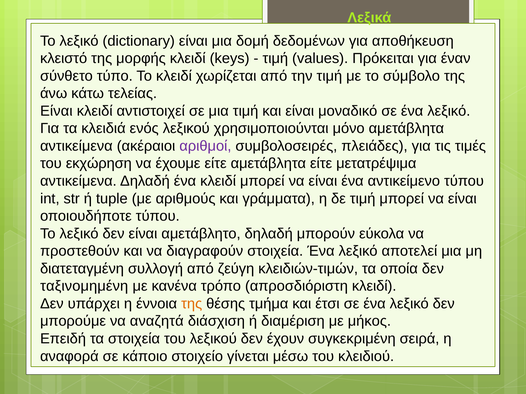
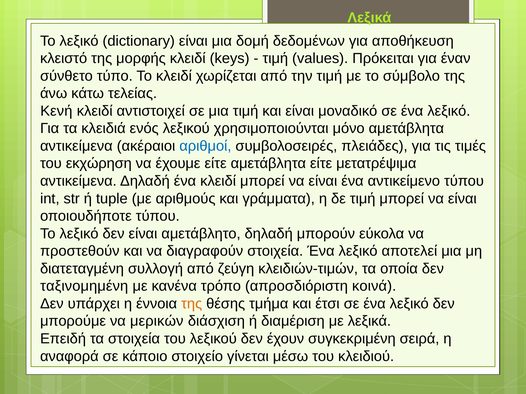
Είναι: Είναι -> Κενή (56, 111)
αριθμοί colour: purple -> blue (205, 146)
απροσδιόριστη κλειδί: κλειδί -> κοινά (374, 286)
αναζητά: αναζητά -> μερικών (157, 322)
με μήκος: μήκος -> λεξικά (369, 322)
